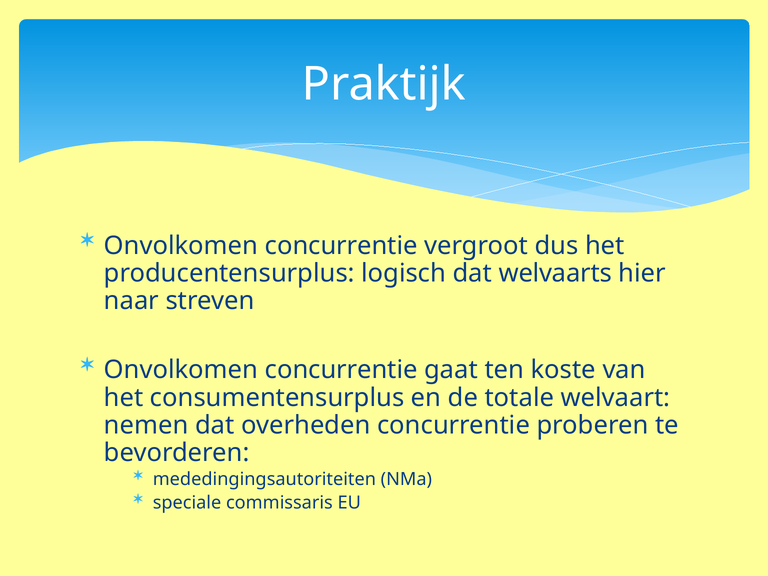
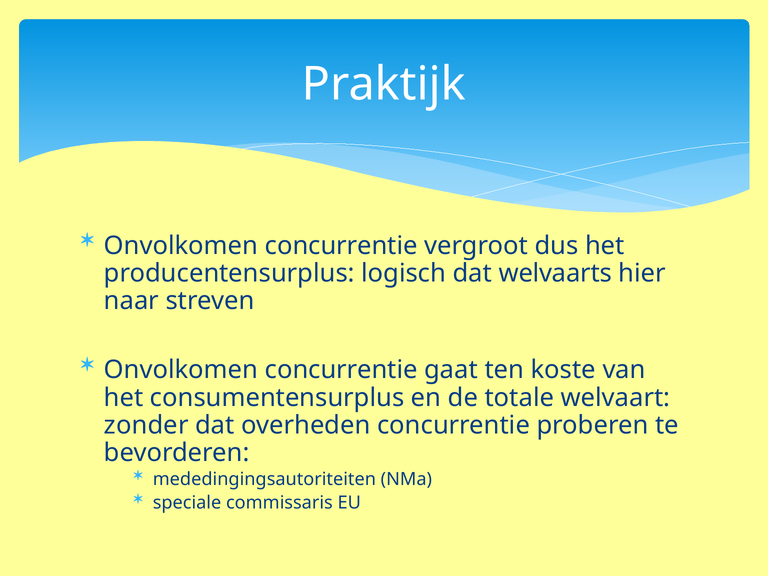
nemen: nemen -> zonder (146, 425)
